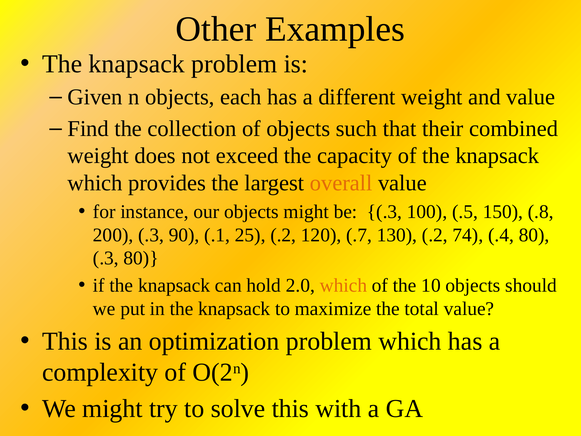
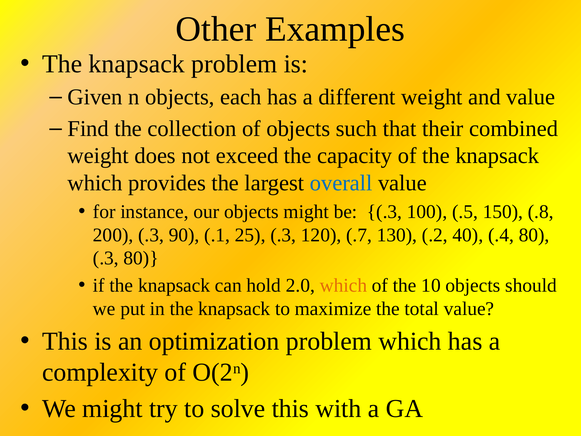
overall colour: orange -> blue (341, 183)
25 .2: .2 -> .3 (283, 235)
74: 74 -> 40 (468, 235)
